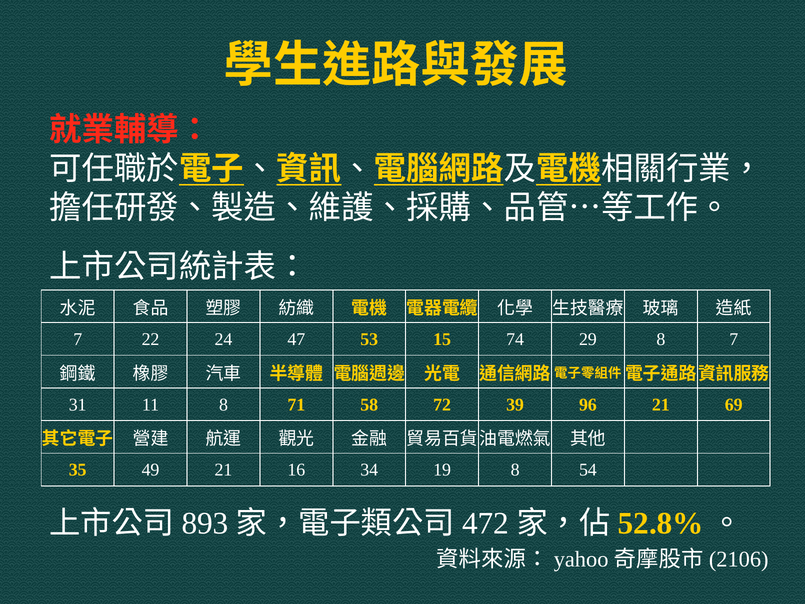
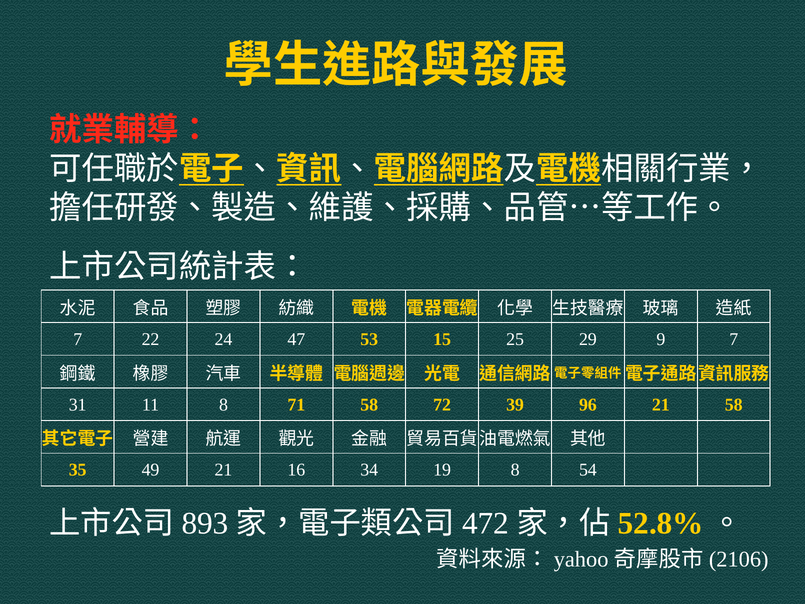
74: 74 -> 25 (515, 339)
29 8: 8 -> 9 (661, 339)
21 69: 69 -> 58 (734, 405)
